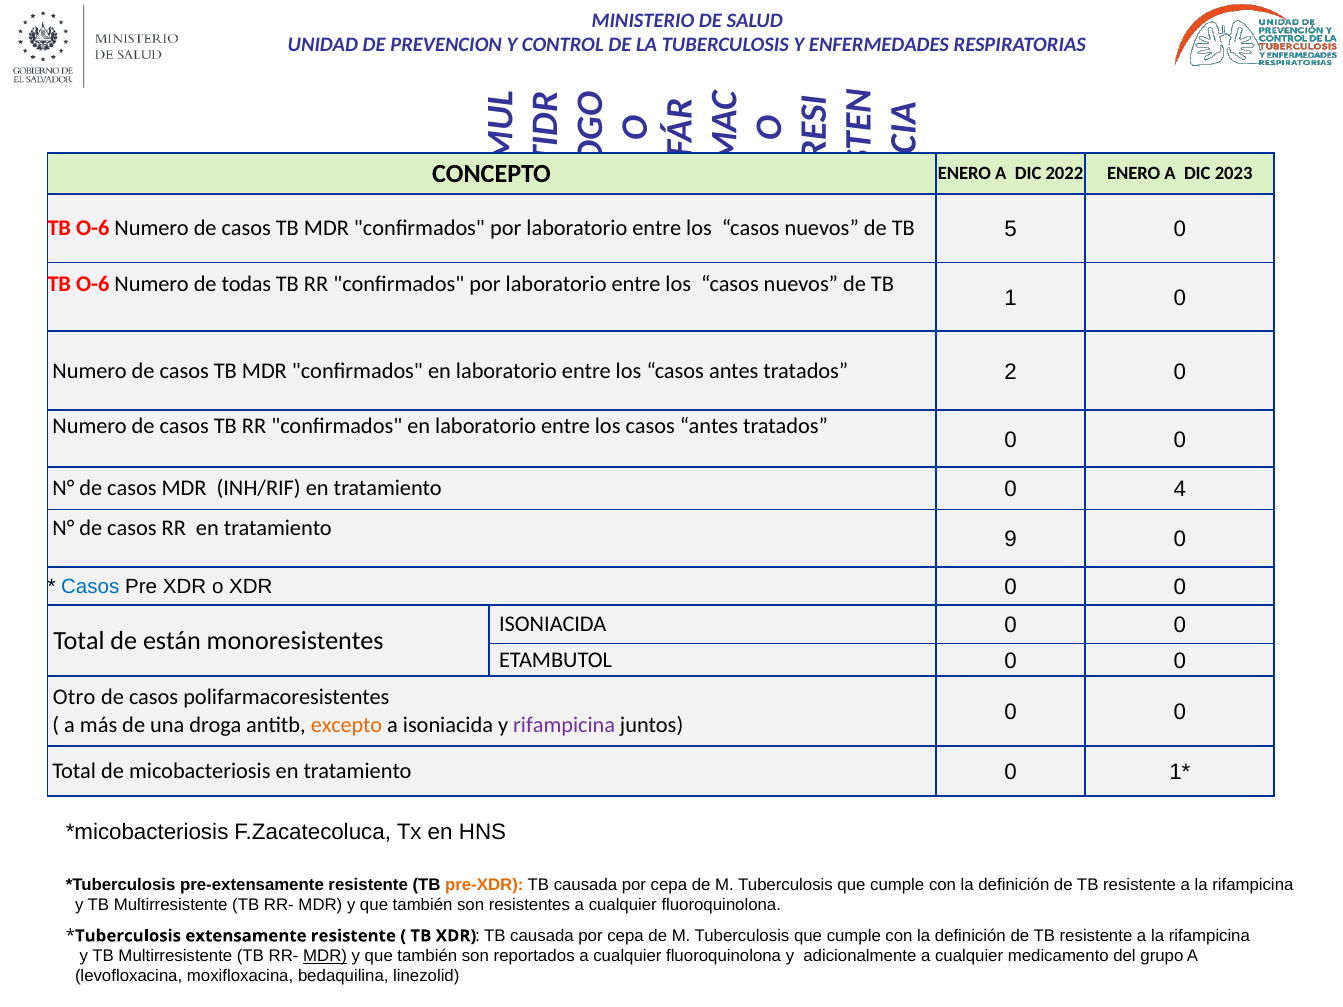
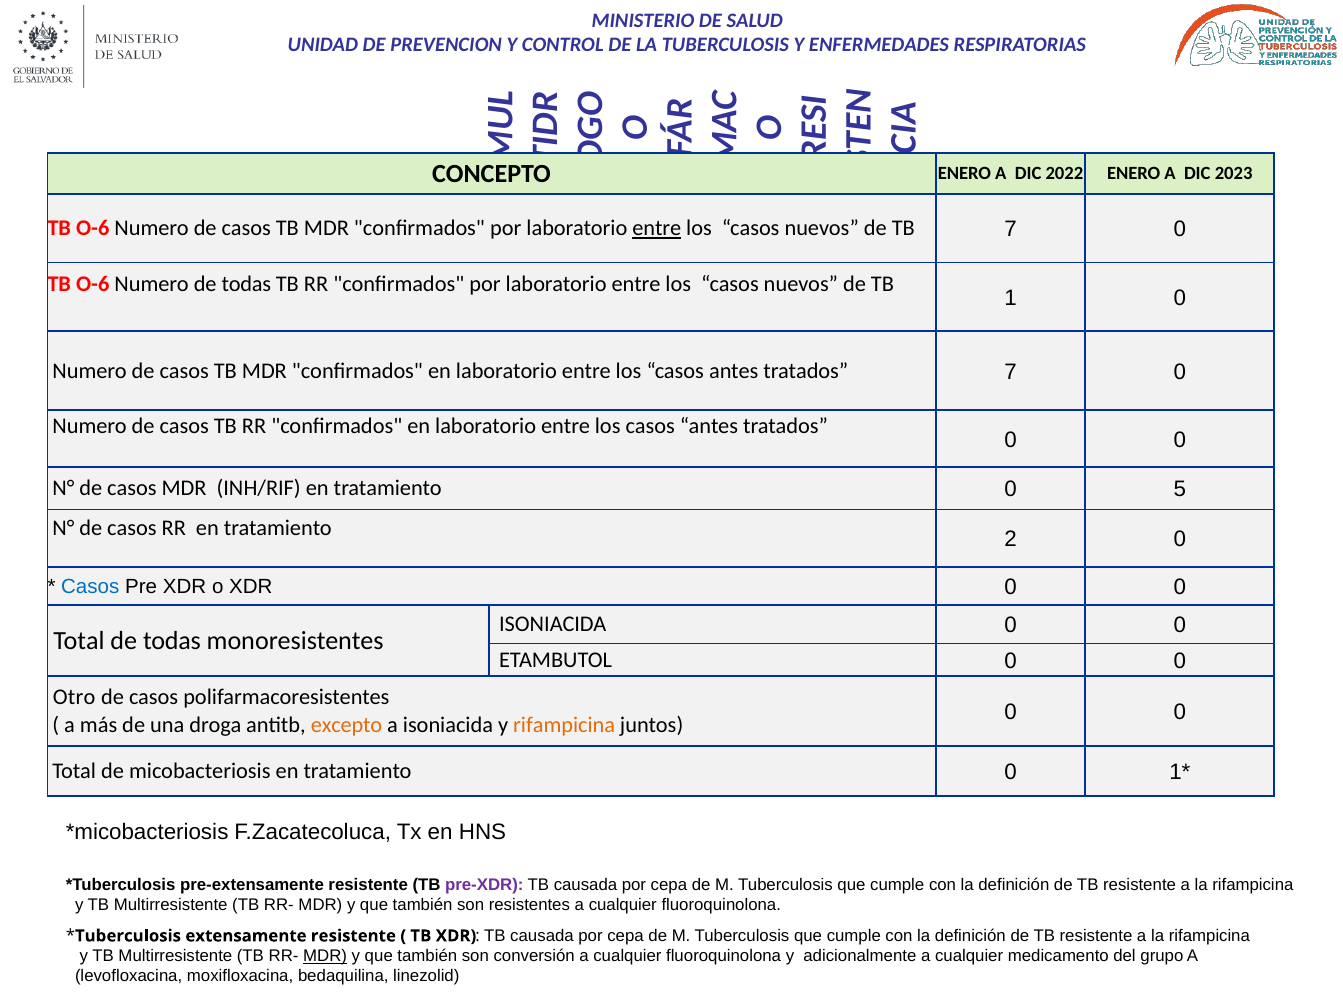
entre underline: none -> present (657, 229)
TB 5: 5 -> 7 (1011, 229)
tratados 2: 2 -> 7 (1011, 372)
4: 4 -> 5 (1180, 489)
9: 9 -> 2 (1011, 539)
Total de están: están -> todas (172, 641)
rifampicina colour: purple -> orange (564, 725)
pre-XDR colour: orange -> purple (484, 885)
reportados: reportados -> conversión (534, 956)
